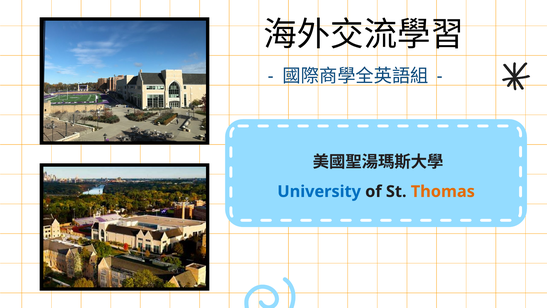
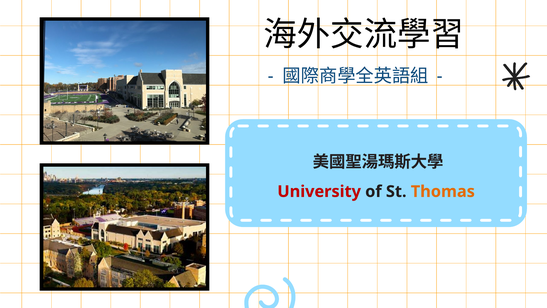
University colour: blue -> red (319, 191)
